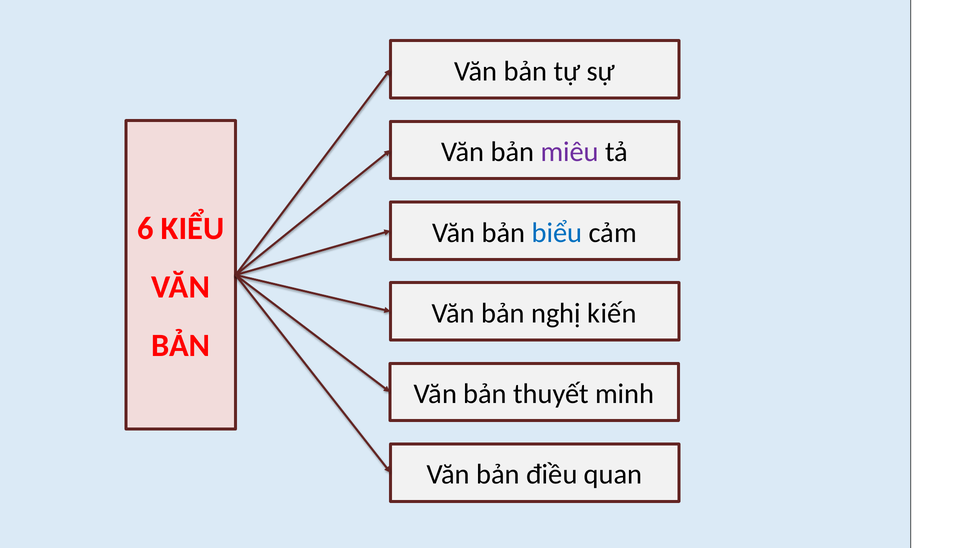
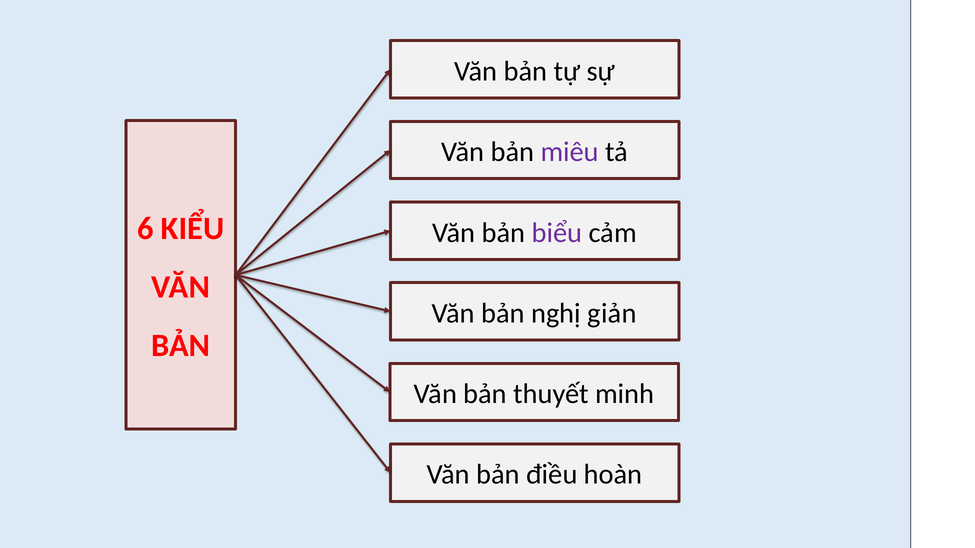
biểu colour: blue -> purple (557, 233)
kiến: kiến -> giản (612, 314)
quan: quan -> hoàn (613, 475)
